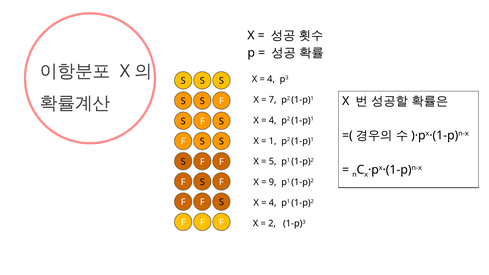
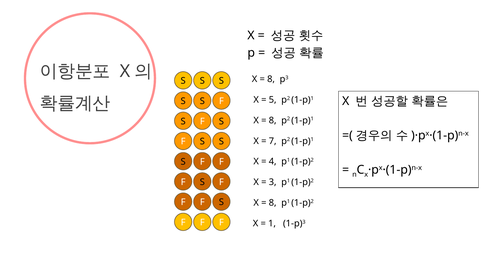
4: 4 -> 8 (271, 79)
7: 7 -> 5 (273, 100)
4: 4 -> 8 (273, 120)
1: 1 -> 7 (273, 141)
5: 5 -> 4 (273, 162)
9: 9 -> 3 (273, 182)
4: 4 -> 8 (273, 203)
2: 2 -> 1 (272, 223)
